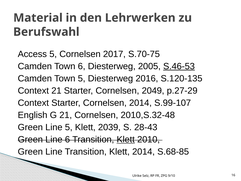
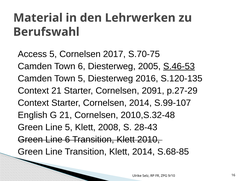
2049: 2049 -> 2091 (153, 91)
2039: 2039 -> 2008 (109, 127)
Klett underline: present -> none (126, 139)
